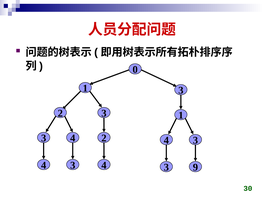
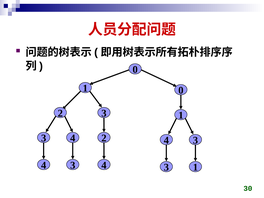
3: 3 -> 0 (181, 90)
4 9: 9 -> 1 (195, 167)
